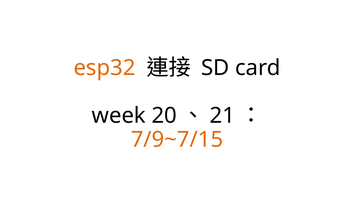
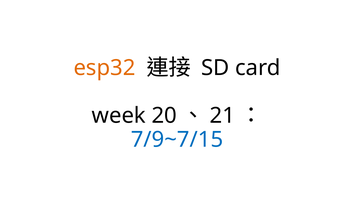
7/9~7/15 colour: orange -> blue (177, 140)
